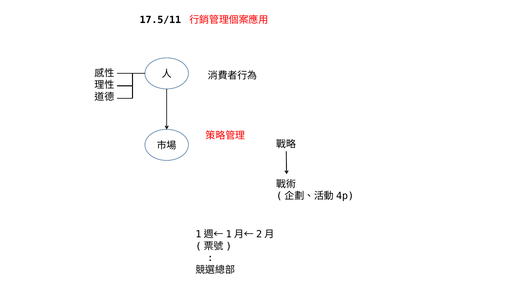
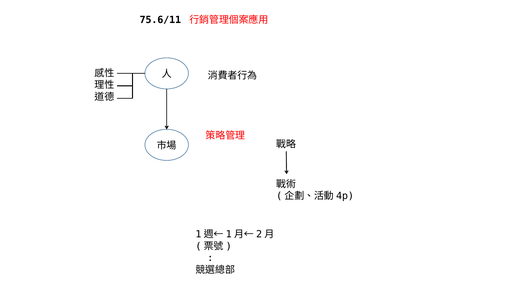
17.5/11: 17.5/11 -> 75.6/11 (160, 20)
